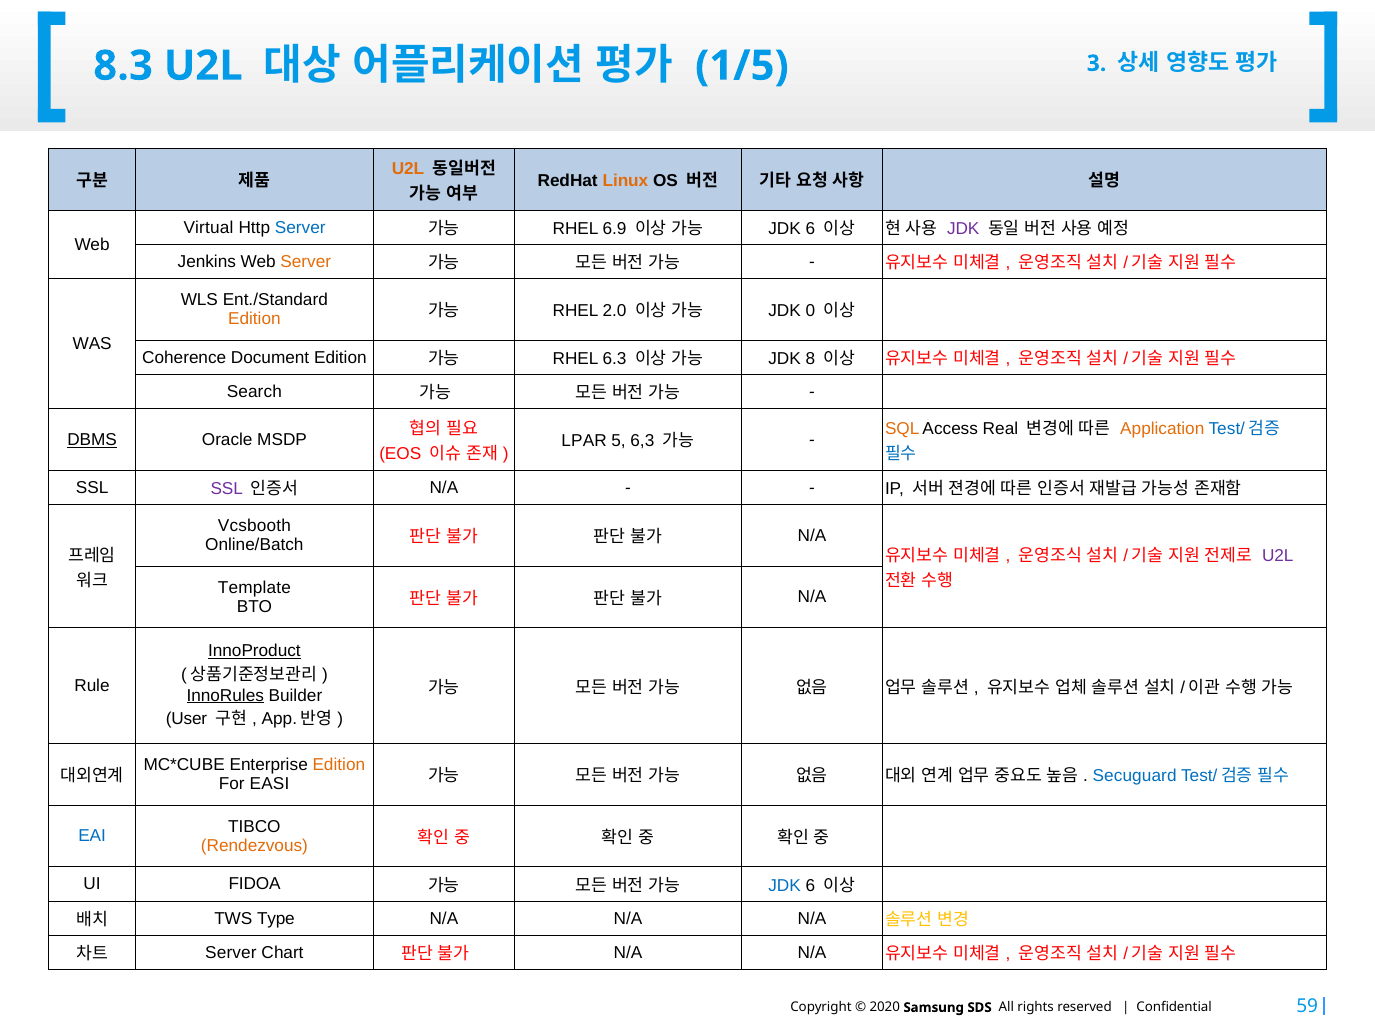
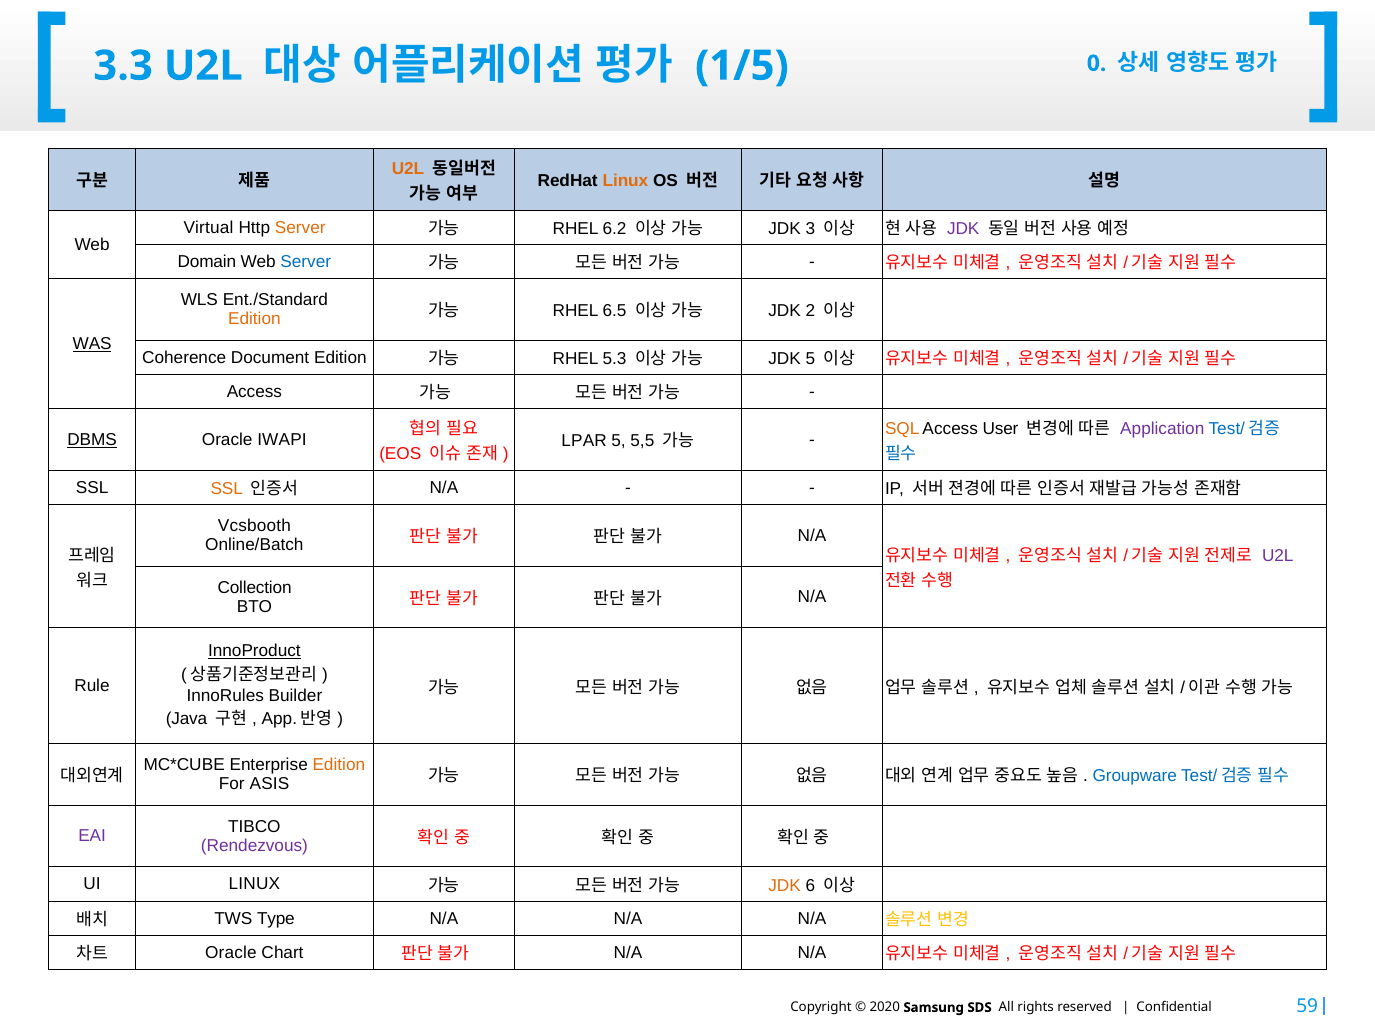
8.3: 8.3 -> 3.3 (123, 66)
3: 3 -> 0 (1097, 63)
Server colour: blue -> orange (300, 227)
6.9: 6.9 -> 6.2 (615, 229)
6: 6 -> 3 (810, 229)
Jenkins: Jenkins -> Domain (207, 262)
Server colour: orange -> blue (306, 262)
2.0: 2.0 -> 6.5 (615, 311)
0: 0 -> 2 (810, 311)
WAS underline: none -> present (92, 344)
6.3: 6.3 -> 5.3 (615, 359)
JDK 8: 8 -> 5 (810, 359)
Search: Search -> Access (254, 392)
Real: Real -> User (1001, 429)
Application colour: orange -> purple (1162, 429)
MSDP: MSDP -> IWAPI (282, 440)
6,3: 6,3 -> 5,5 (642, 441)
SSL colour: purple -> orange (227, 489)
Template: Template -> Collection (255, 588)
InnoRules underline: present -> none (225, 696)
User: User -> Java (187, 719)
EASI: EASI -> ASIS (270, 784)
Secuguard: Secuguard -> Groupware (1135, 776)
EAI colour: blue -> purple (92, 836)
Rendezvous colour: orange -> purple (254, 846)
UI FIDOA: FIDOA -> LINUX (254, 884)
JDK colour: blue -> orange (785, 886)
Server: Server -> Oracle (231, 953)
